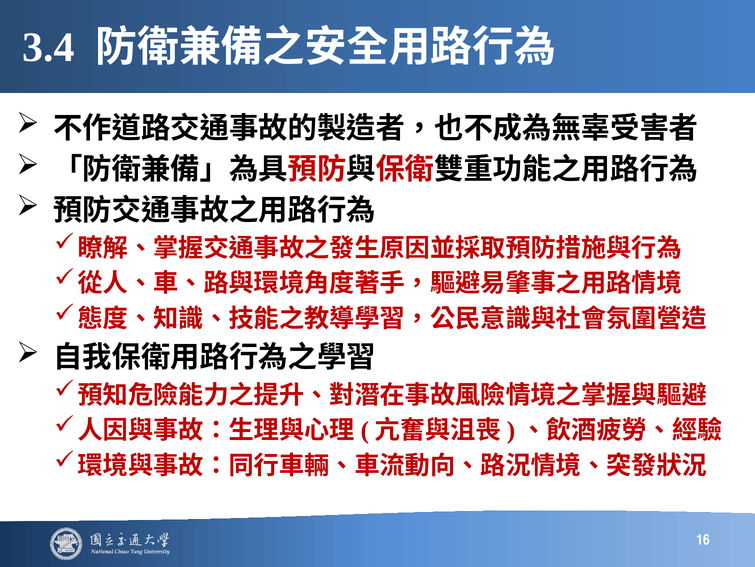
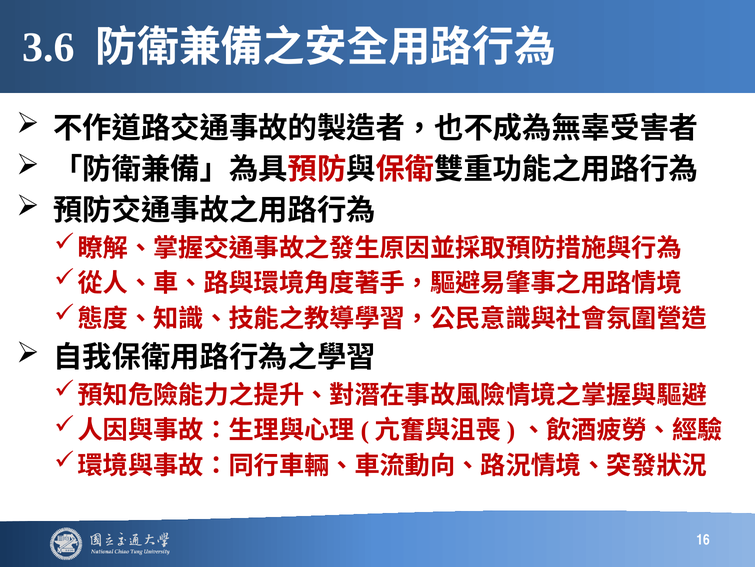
3.4: 3.4 -> 3.6 (49, 47)
